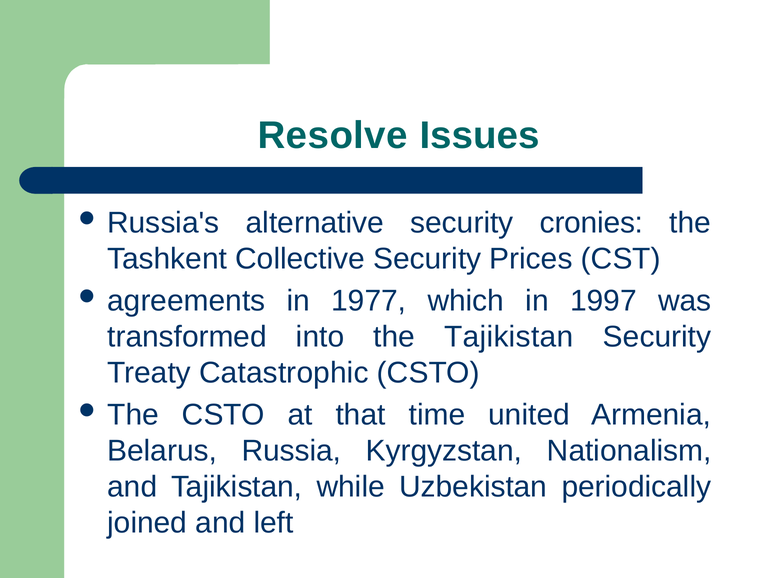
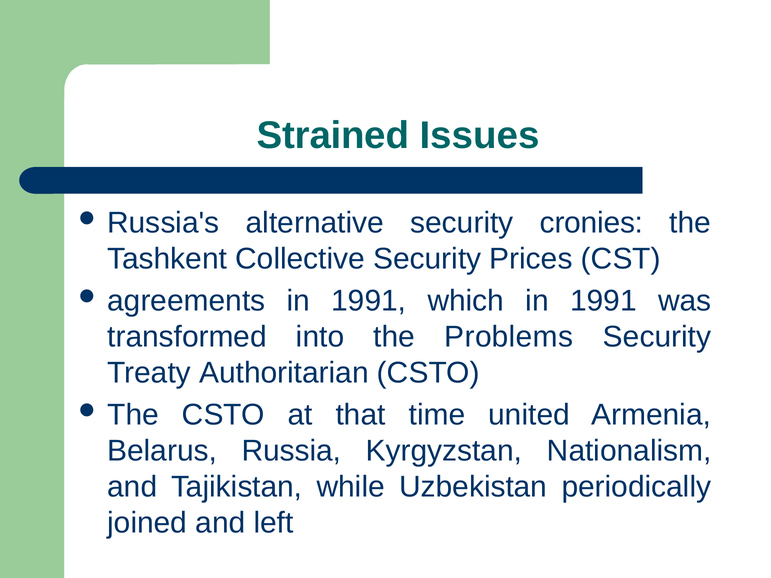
Resolve: Resolve -> Strained (333, 136)
agreements in 1977: 1977 -> 1991 (369, 301)
which in 1997: 1997 -> 1991 (603, 301)
the Tajikistan: Tajikistan -> Problems (509, 337)
Catastrophic: Catastrophic -> Authoritarian (284, 373)
